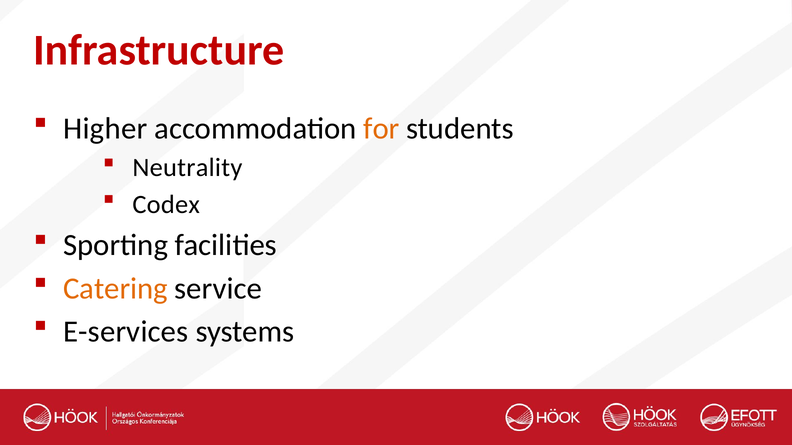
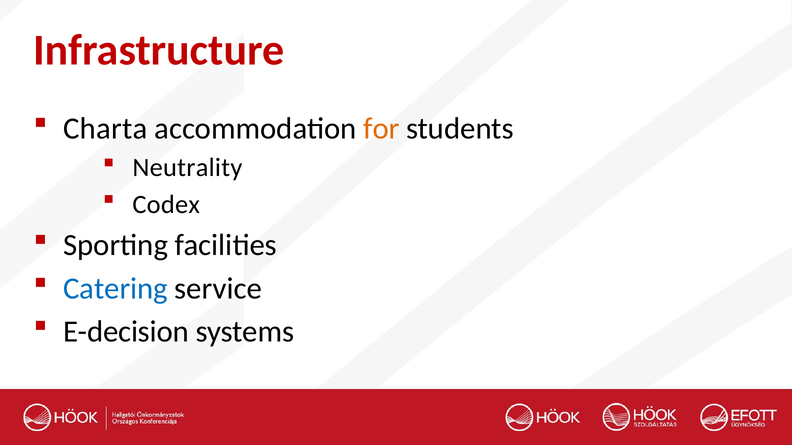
Higher: Higher -> Charta (105, 129)
Catering colour: orange -> blue (115, 289)
E-services: E-services -> E-decision (126, 332)
